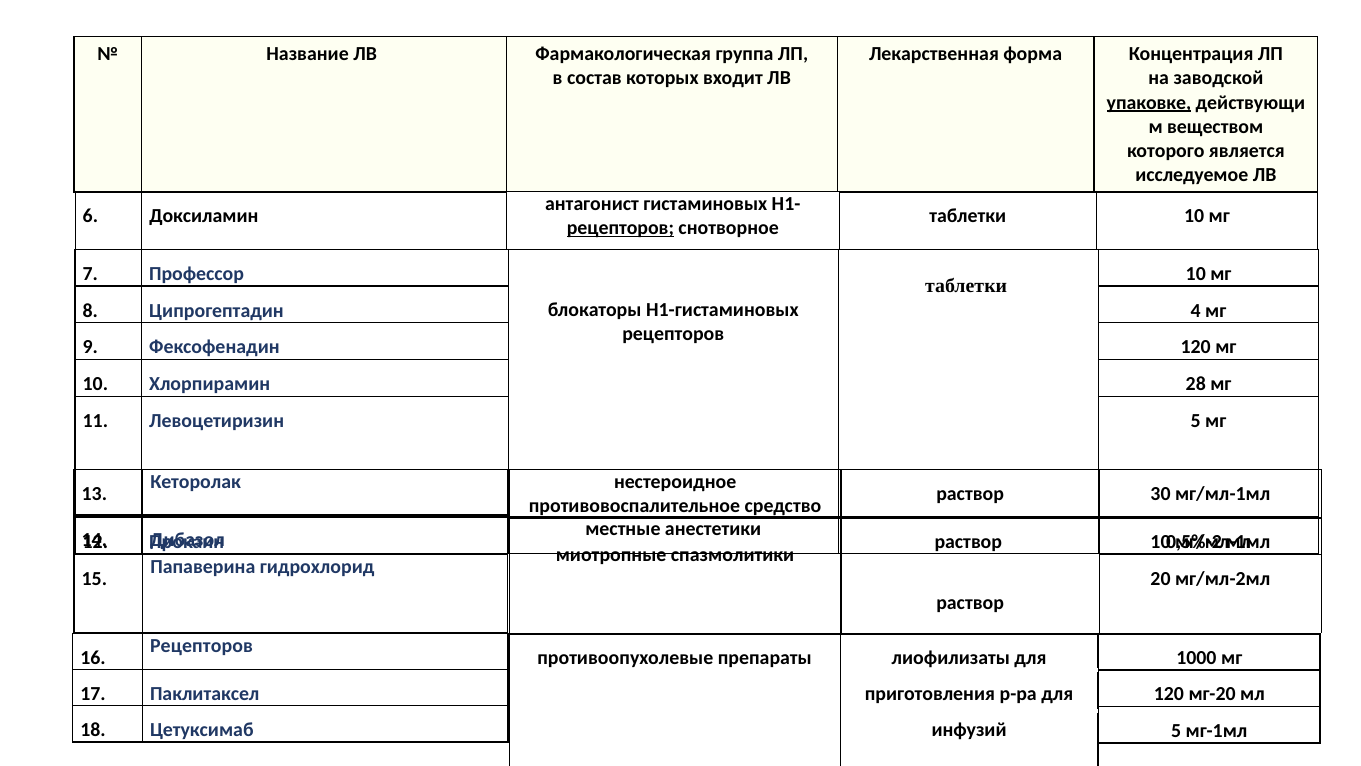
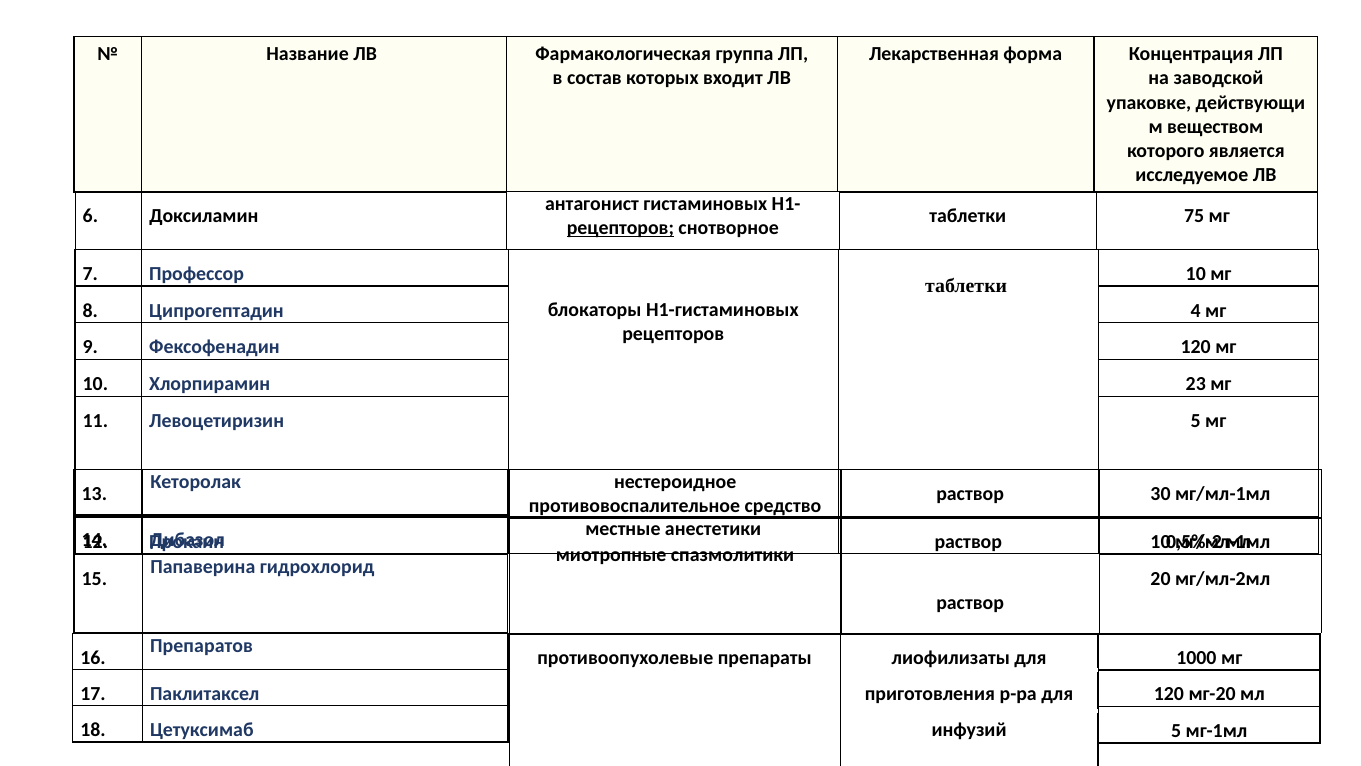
упаковке underline: present -> none (1149, 102)
10: 10 -> 75 (1194, 216)
28: 28 -> 23 (1196, 384)
Рецепторов: Рецепторов -> Препаратов (202, 645)
